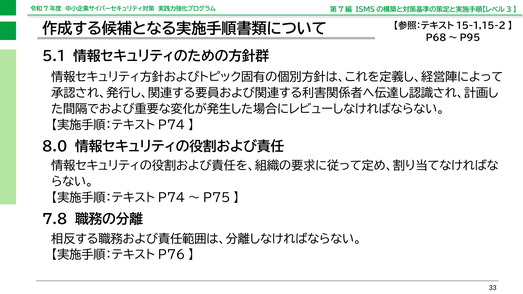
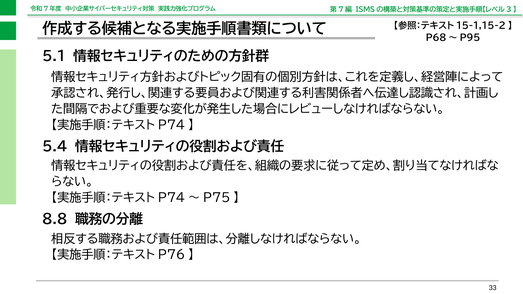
8.0: 8.0 -> 5.4 (55, 147)
7.8: 7.8 -> 8.8 (55, 220)
